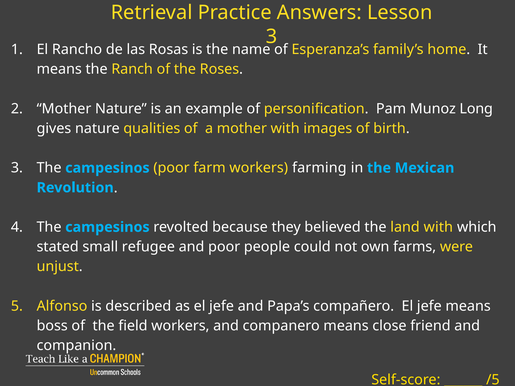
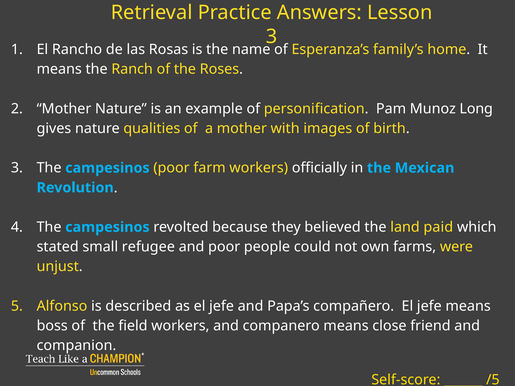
farming: farming -> officially (319, 168)
land with: with -> paid (438, 227)
